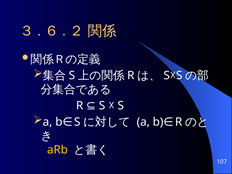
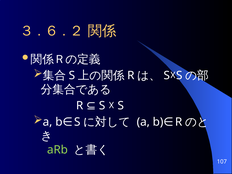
aRb colour: yellow -> light green (57, 150)
